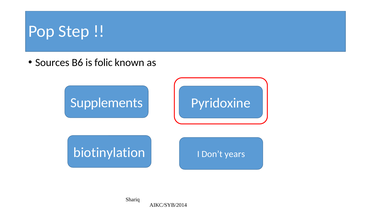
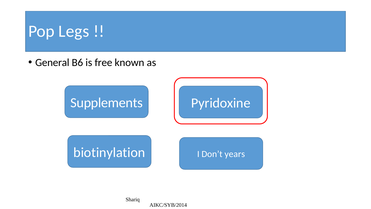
Step: Step -> Legs (74, 31)
Sources: Sources -> General (52, 62)
folic: folic -> free (103, 62)
